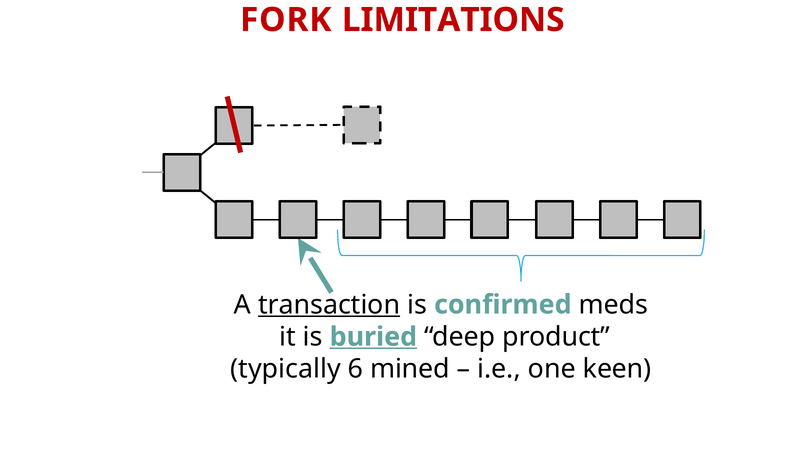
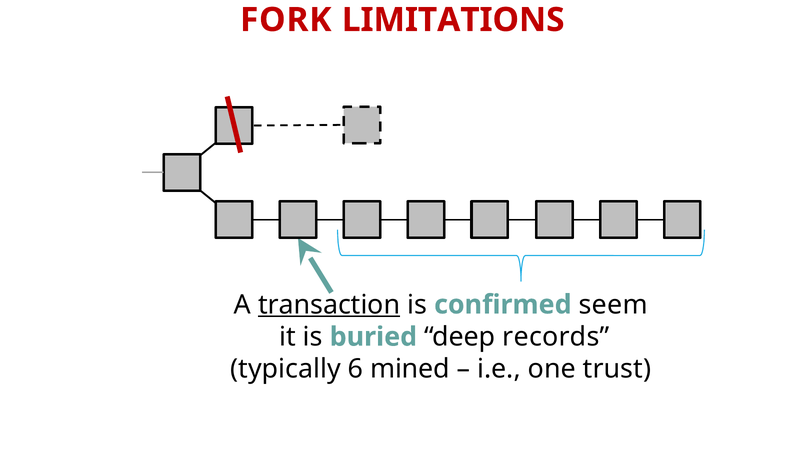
meds: meds -> seem (613, 305)
buried underline: present -> none (373, 337)
product: product -> records (556, 337)
keen: keen -> trust (617, 369)
